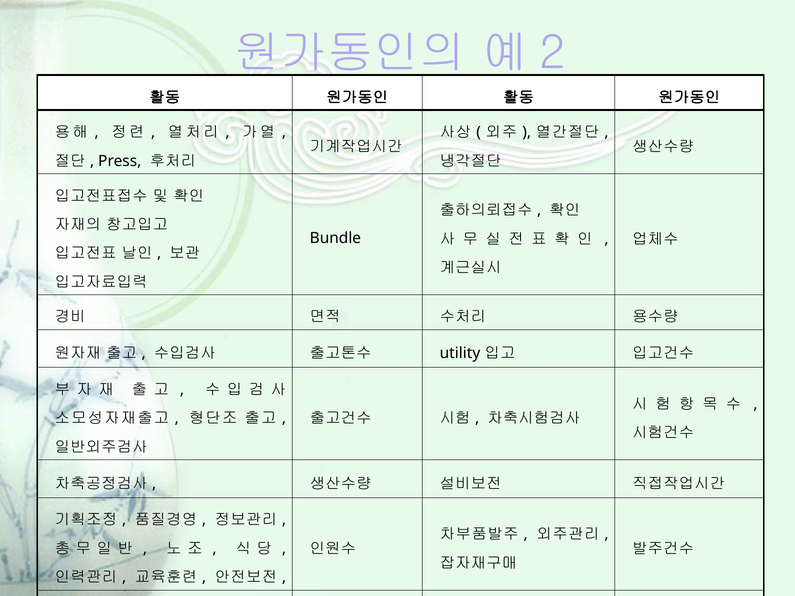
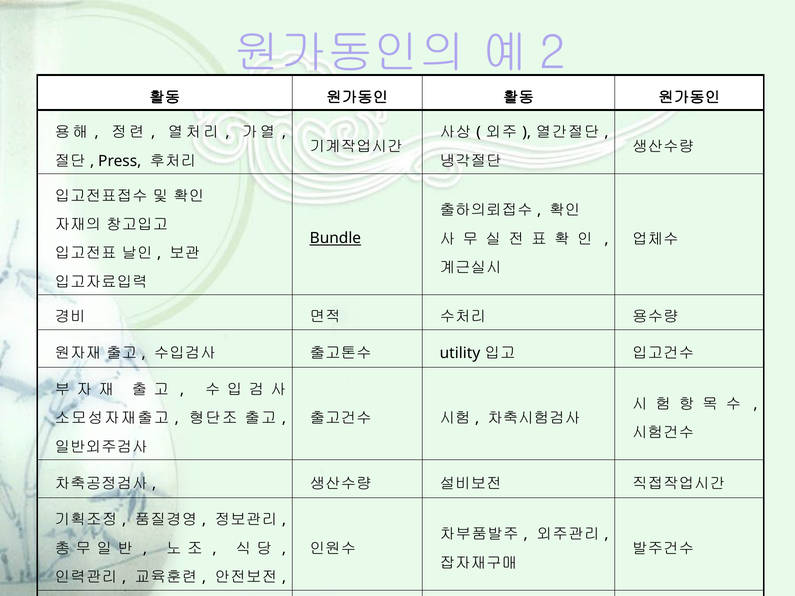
Bundle underline: none -> present (335, 238)
